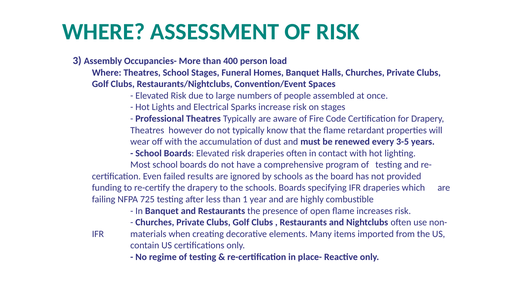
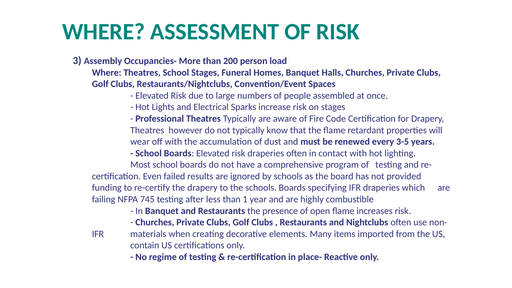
400: 400 -> 200 (231, 61)
725: 725 -> 745 (147, 199)
